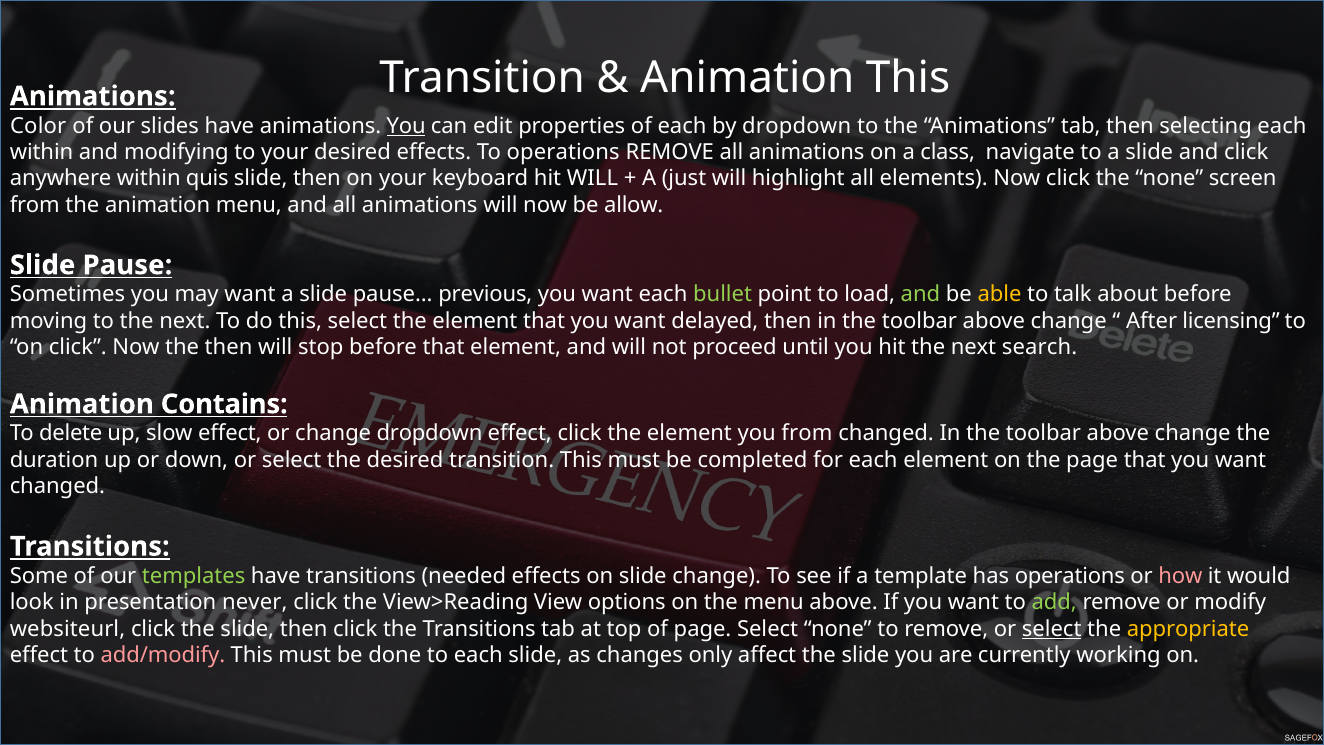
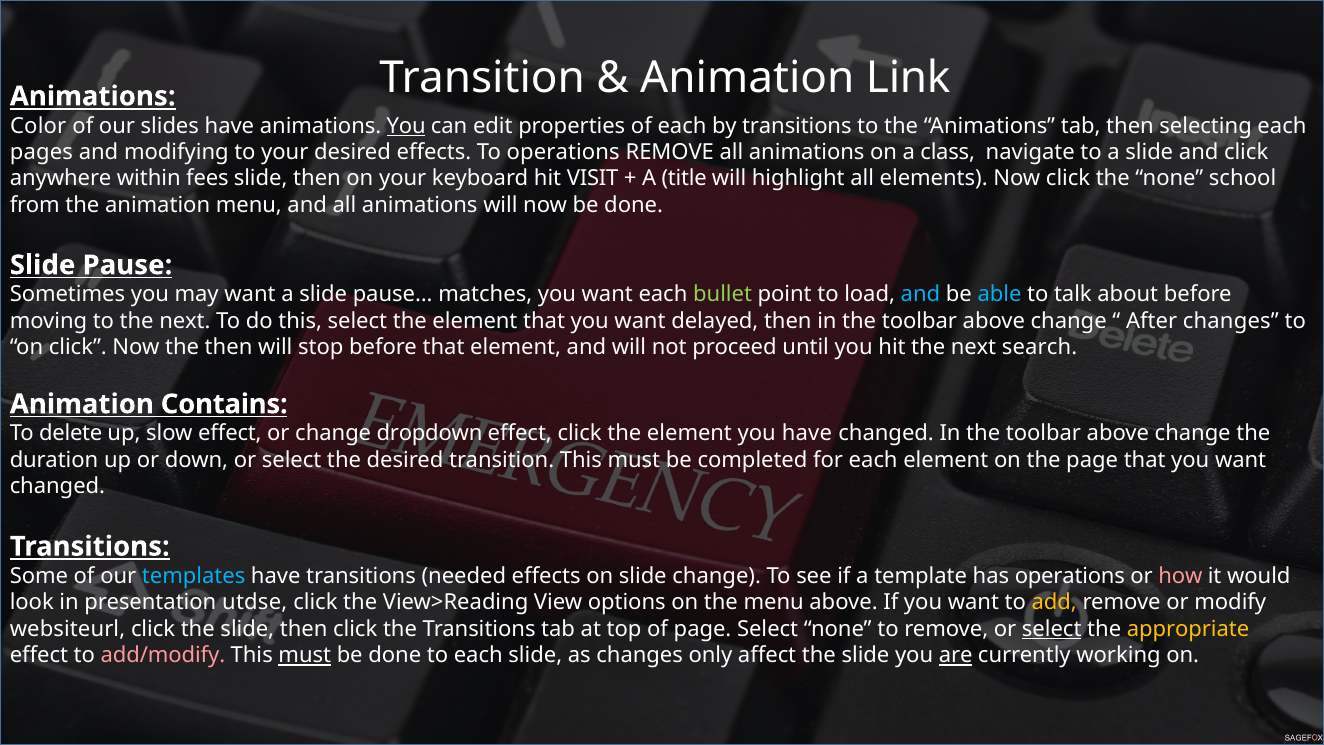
Animation This: This -> Link (908, 78)
by dropdown: dropdown -> transitions (797, 126)
within: within -> pages (41, 152)
quis: quis -> fees (207, 179)
hit WILL: WILL -> VISIT (593, 179)
just: just -> title (684, 179)
screen: screen -> school (1243, 179)
now be allow: allow -> done (634, 205)
previous: previous -> matches (485, 294)
and colour: light green -> light blue (920, 294)
able colour: yellow -> light blue (999, 294)
After licensing: licensing -> changes (1231, 321)
you from: from -> have (807, 433)
templates colour: light green -> light blue (194, 576)
never: never -> utdse (255, 602)
add colour: light green -> yellow (1054, 602)
must underline: none -> present (305, 655)
are underline: none -> present (956, 655)
